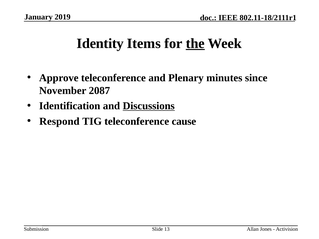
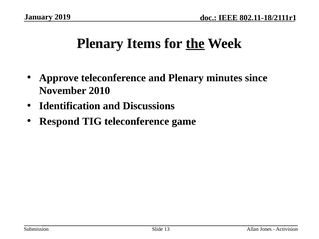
Identity: Identity -> Plenary (100, 43)
2087: 2087 -> 2010 (99, 91)
Discussions underline: present -> none (149, 106)
cause: cause -> game (184, 121)
